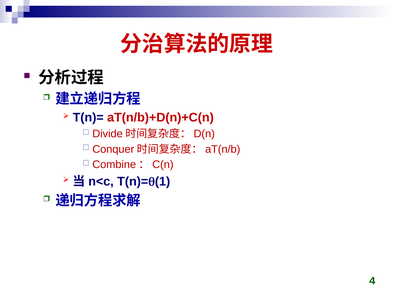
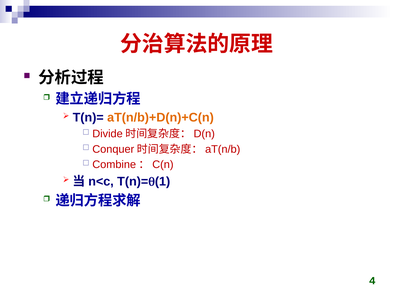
aT(n/b)+D(n)+C(n colour: red -> orange (161, 117)
